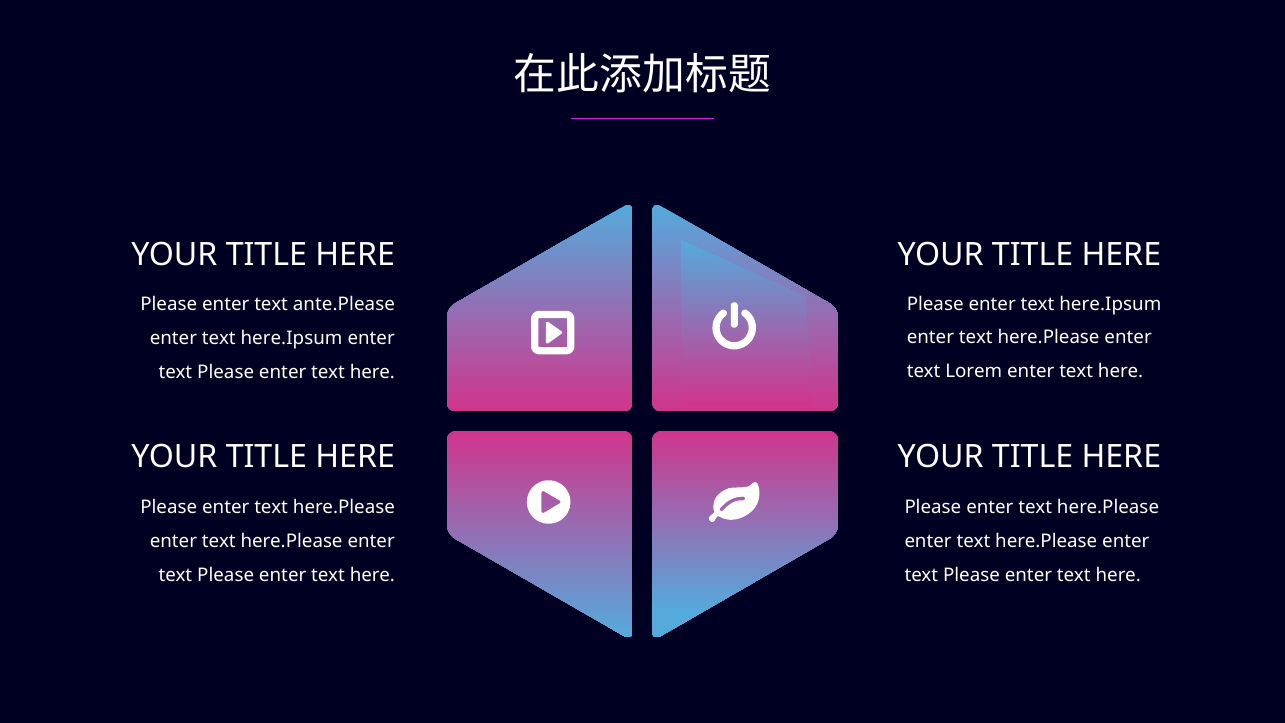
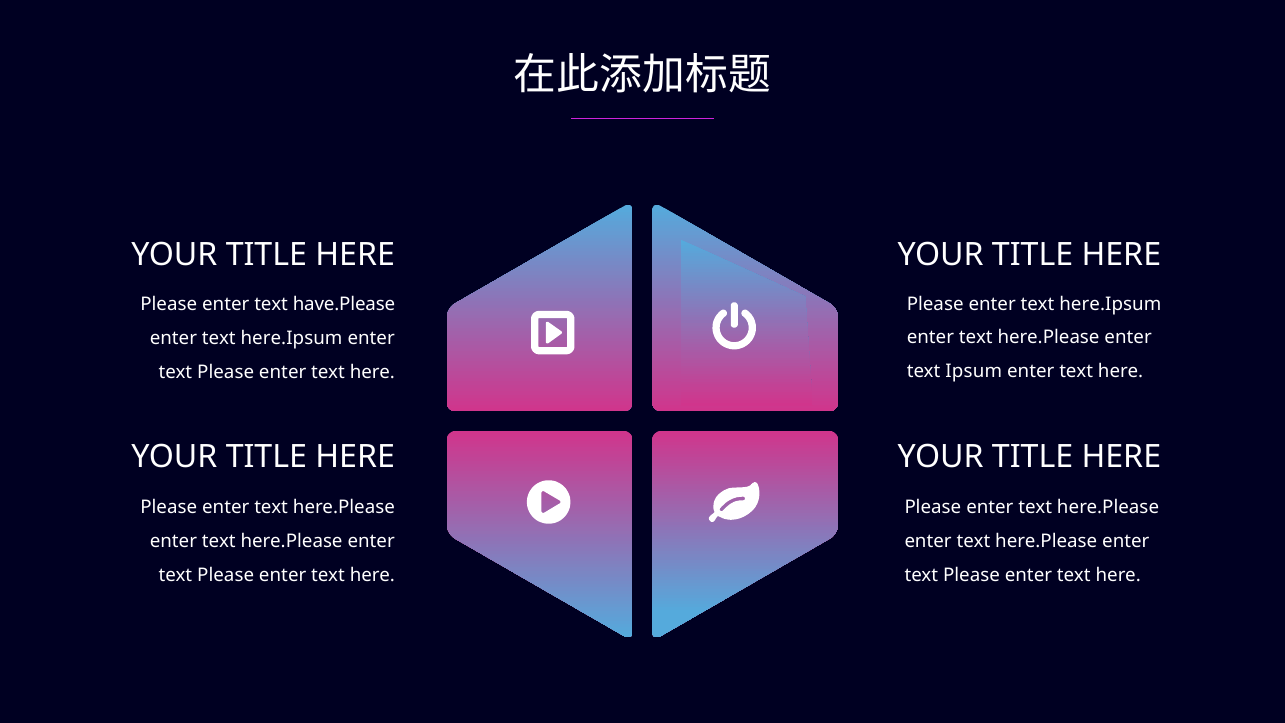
ante.Please: ante.Please -> have.Please (344, 305)
Lorem: Lorem -> Ipsum (974, 371)
